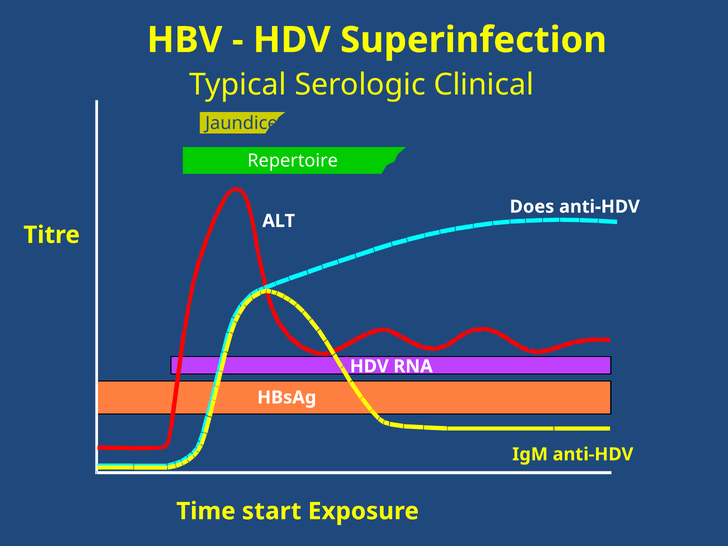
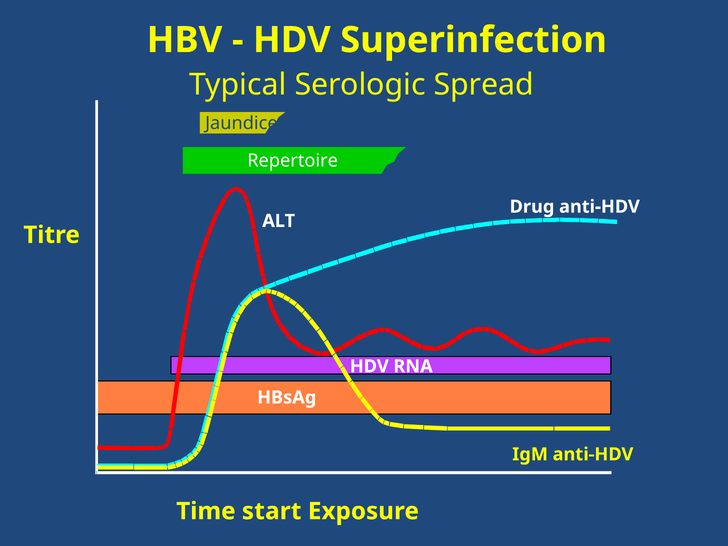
Clinical: Clinical -> Spread (484, 85)
Does: Does -> Drug (532, 207)
